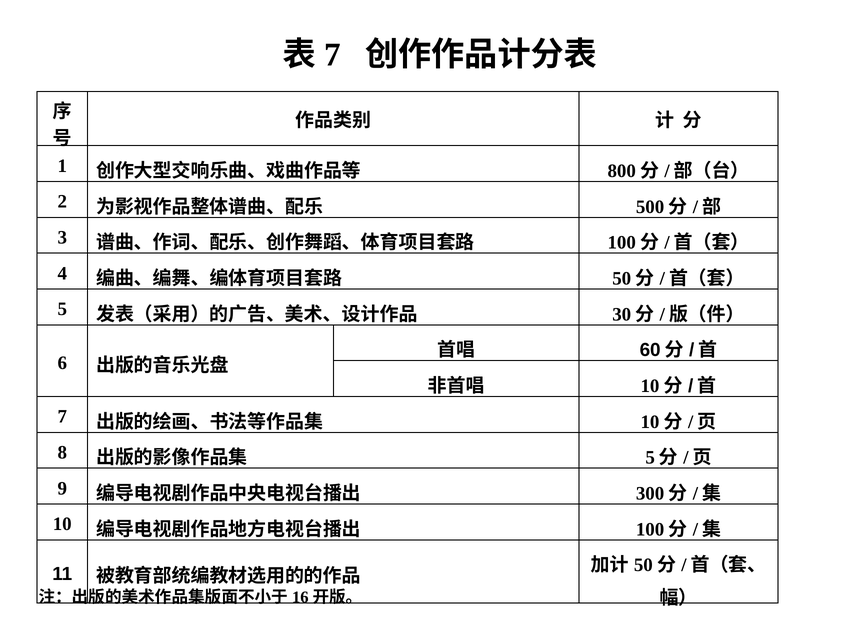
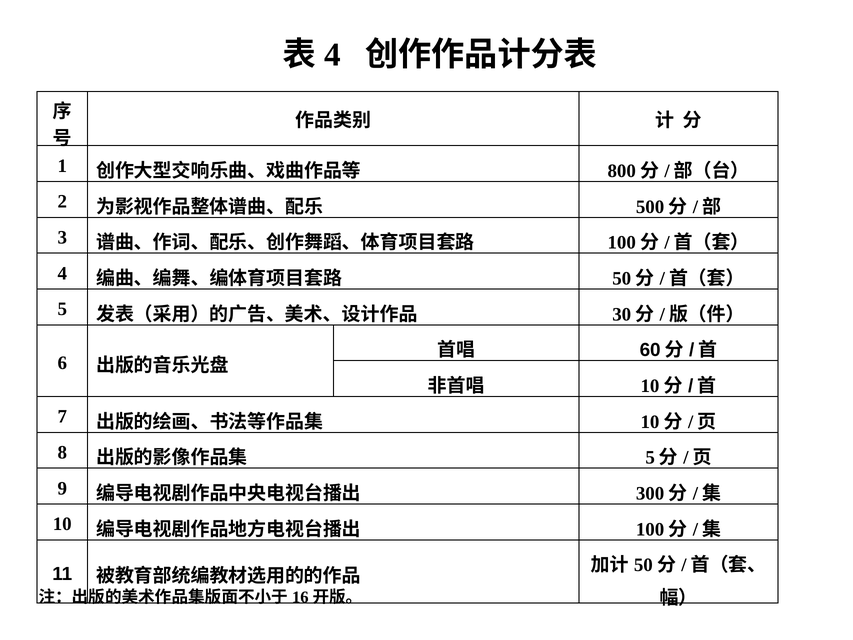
7: 7 -> 4 (332, 55)
